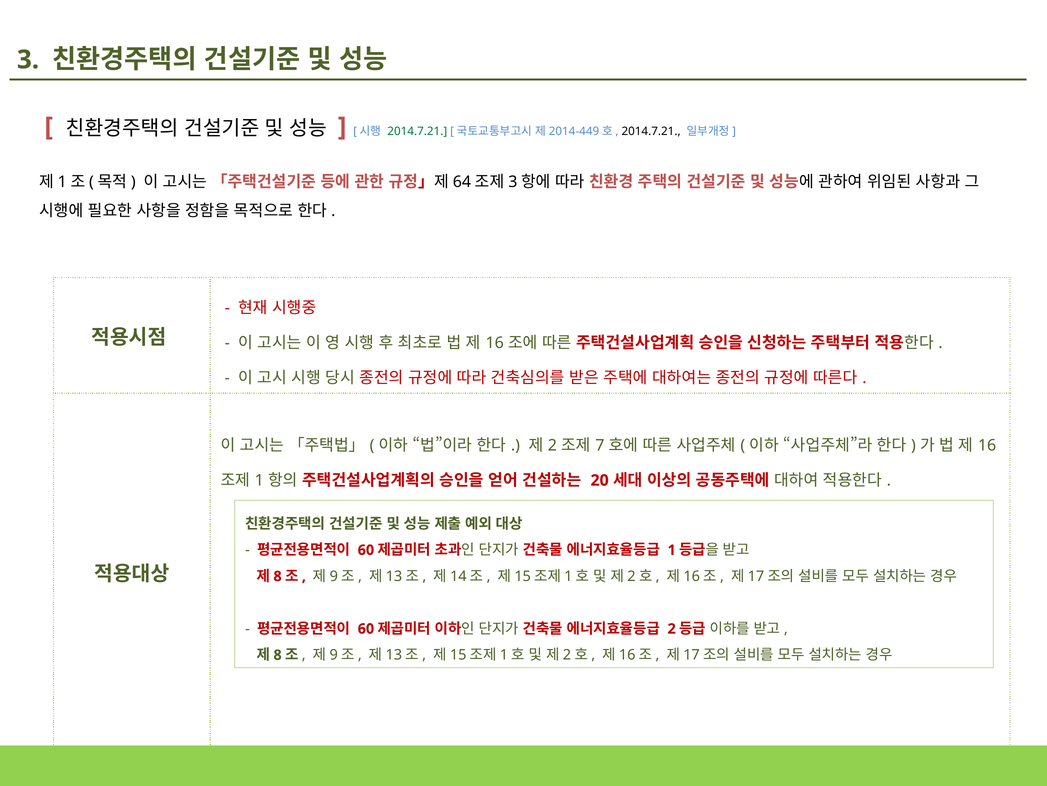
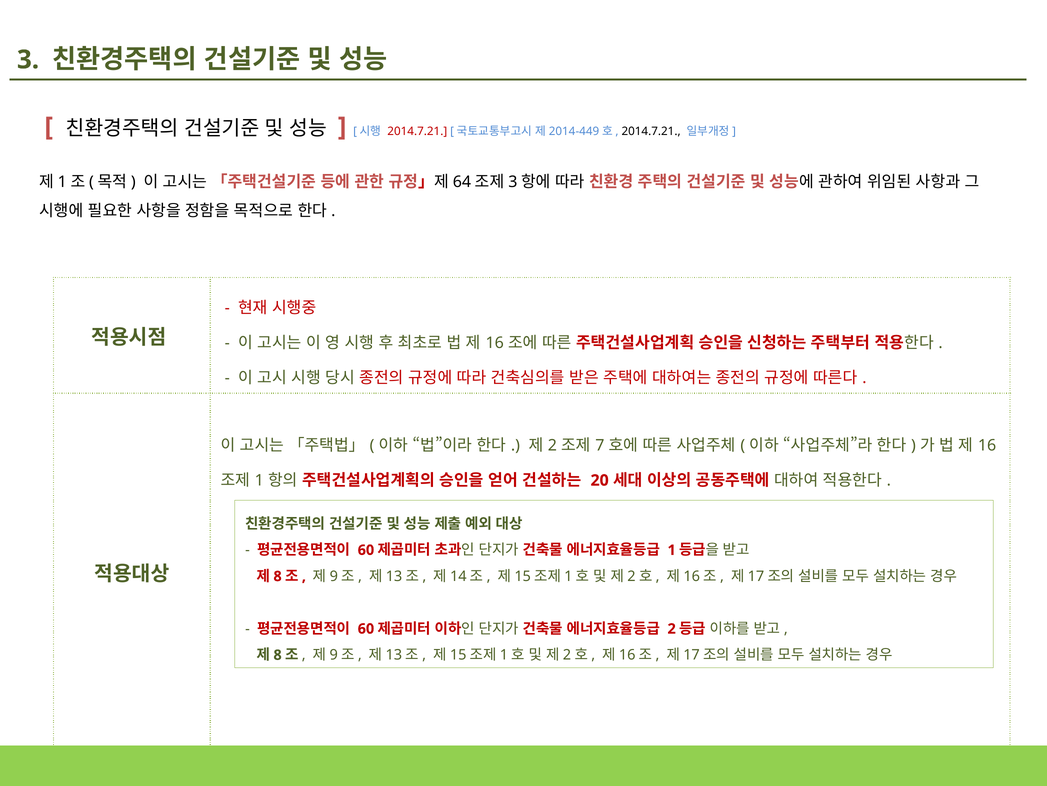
2014.7.21 colour: green -> red (417, 131)
